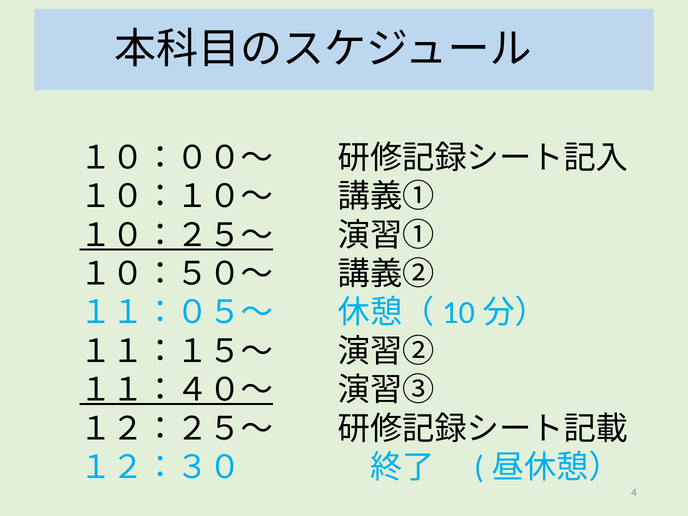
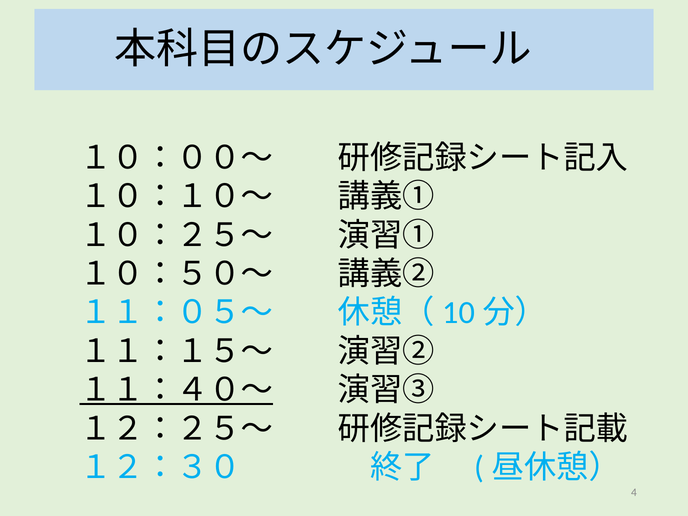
１０：２５～ underline: present -> none (176, 235)
